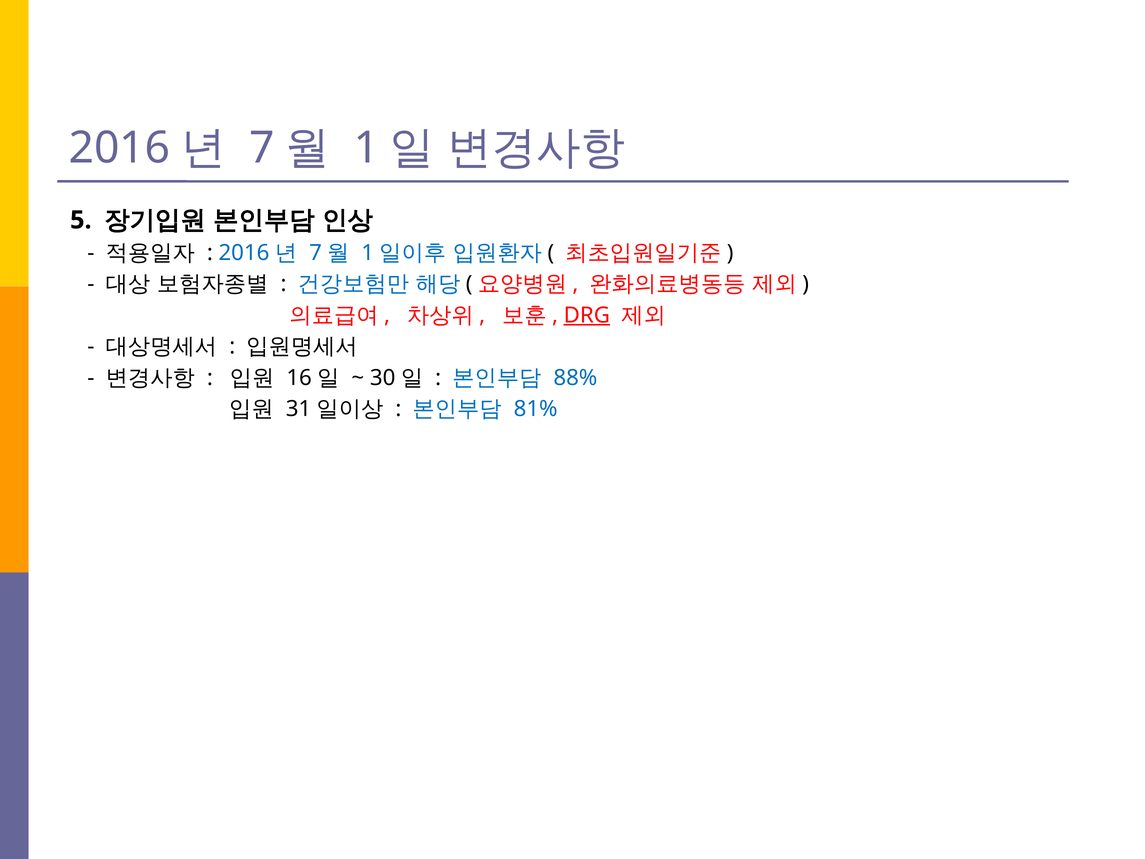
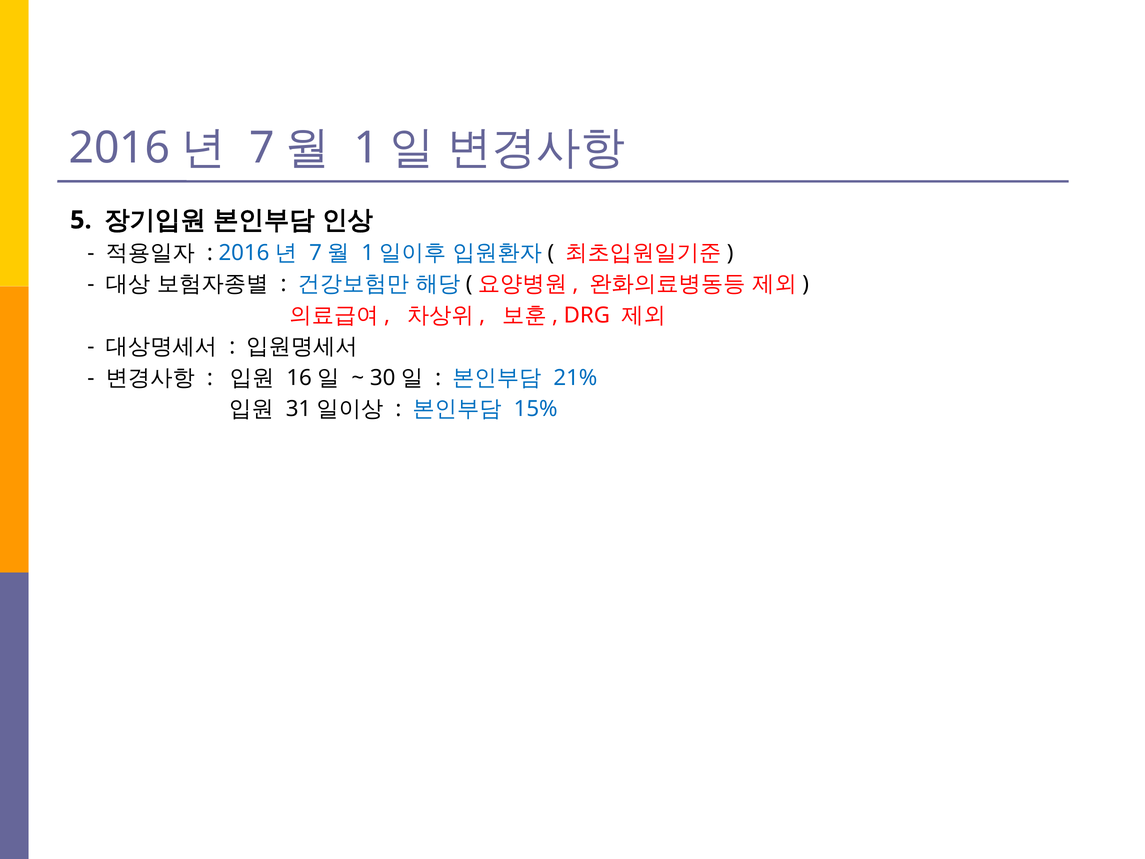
DRG underline: present -> none (587, 315)
88%: 88% -> 21% (575, 378)
81%: 81% -> 15% (536, 409)
